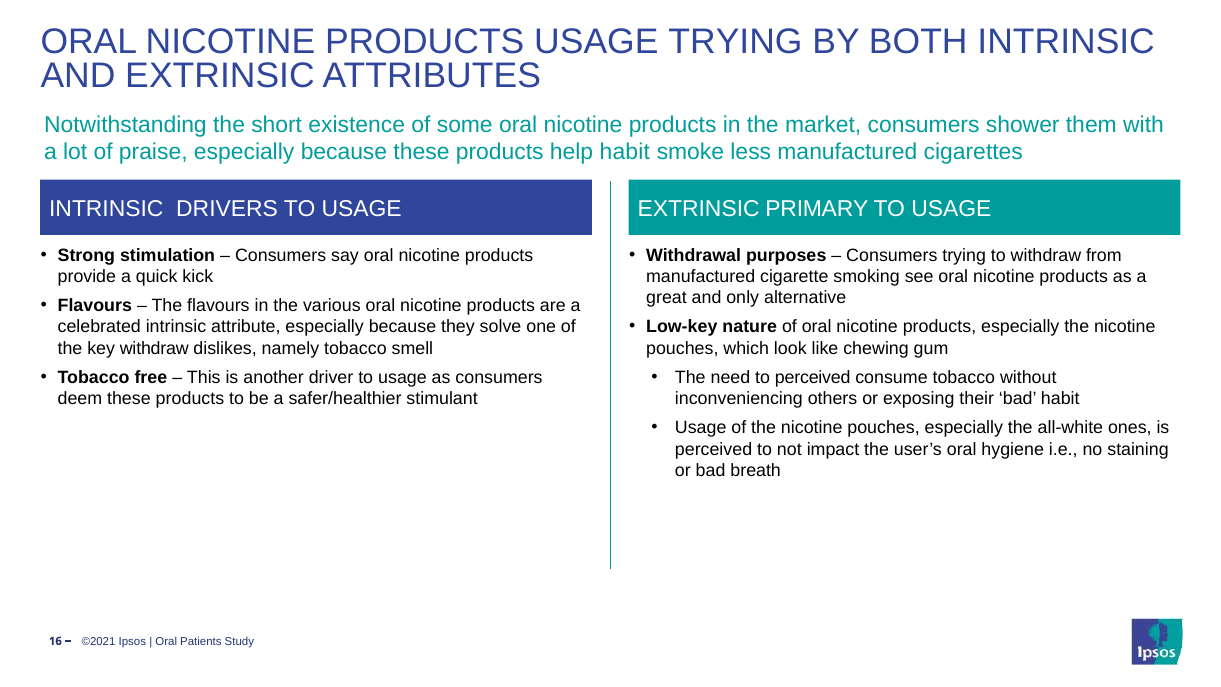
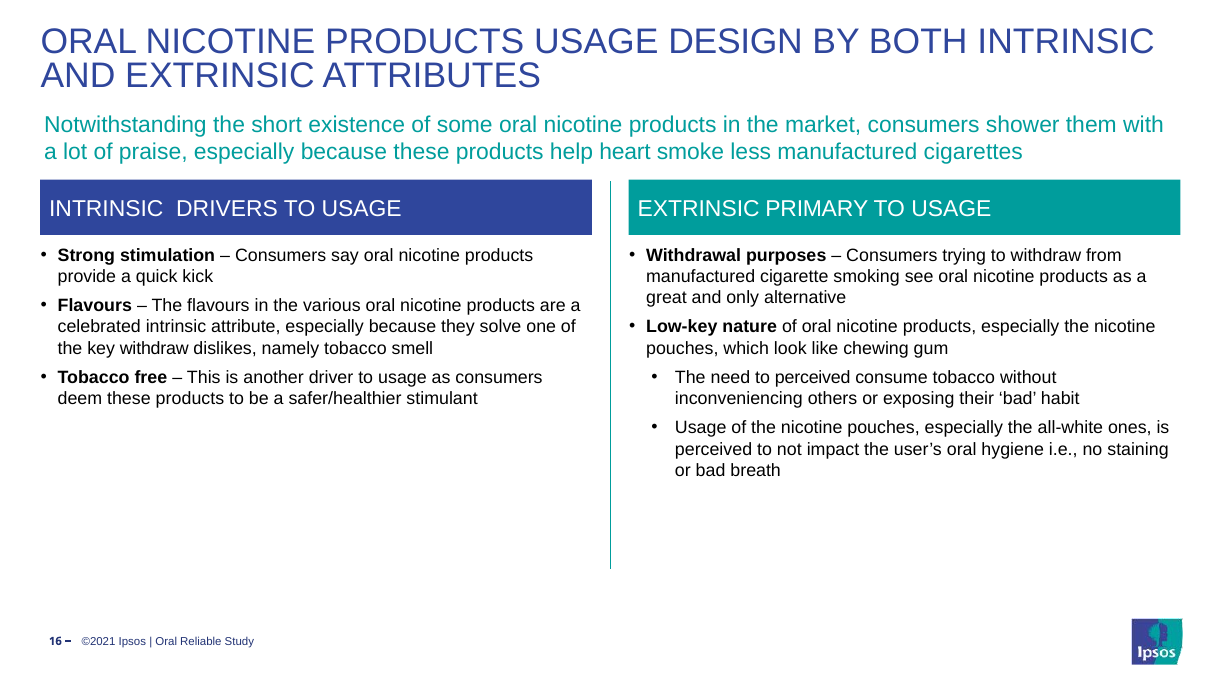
USAGE TRYING: TRYING -> DESIGN (736, 42)
help habit: habit -> heart (625, 152)
Patients: Patients -> Reliable (201, 642)
